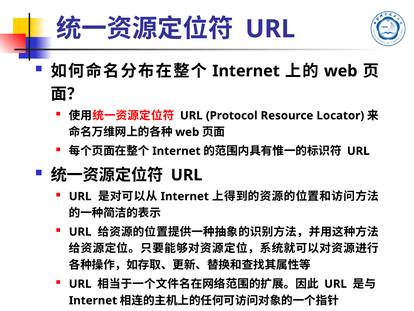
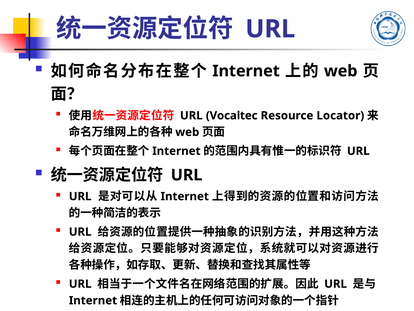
Protocol: Protocol -> Vocaltec (232, 115)
